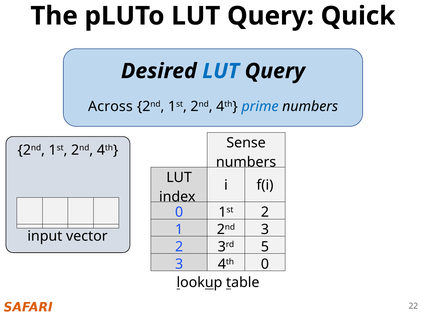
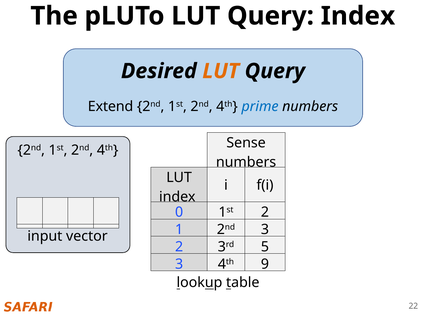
Query Quick: Quick -> Index (358, 16)
LUT colour: blue -> orange (221, 71)
Across: Across -> Extend (111, 107)
4th 0: 0 -> 9 (265, 264)
